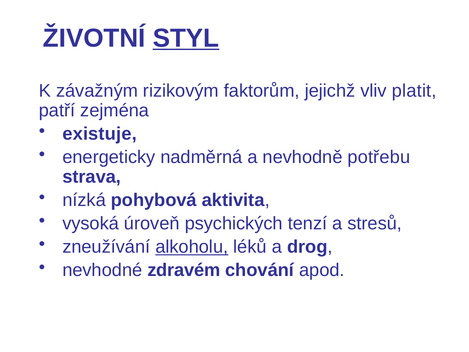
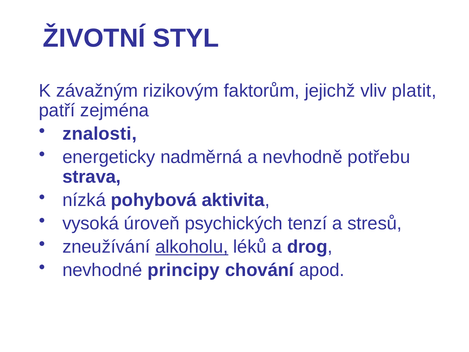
STYL underline: present -> none (186, 38)
existuje: existuje -> znalosti (100, 134)
zdravém: zdravém -> principy (184, 270)
